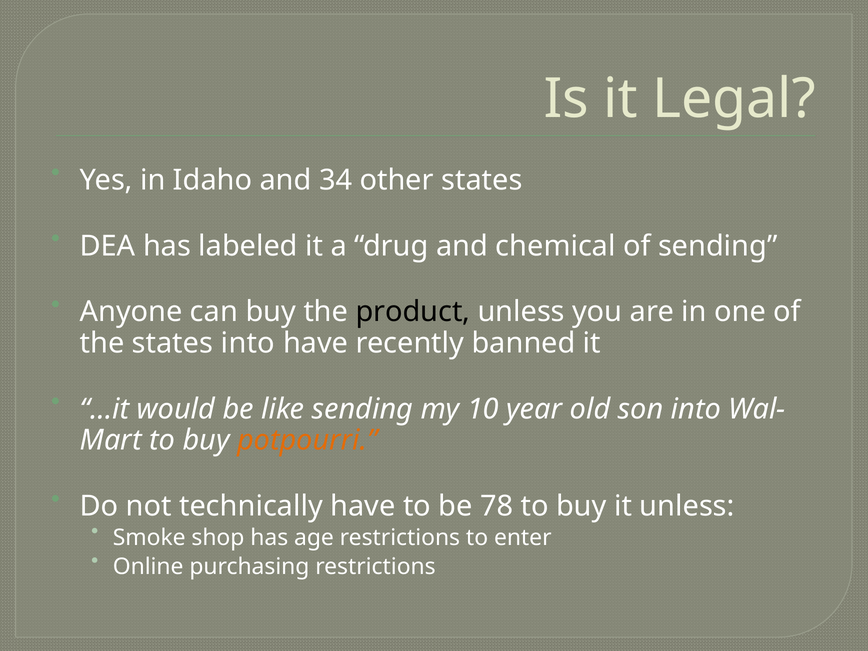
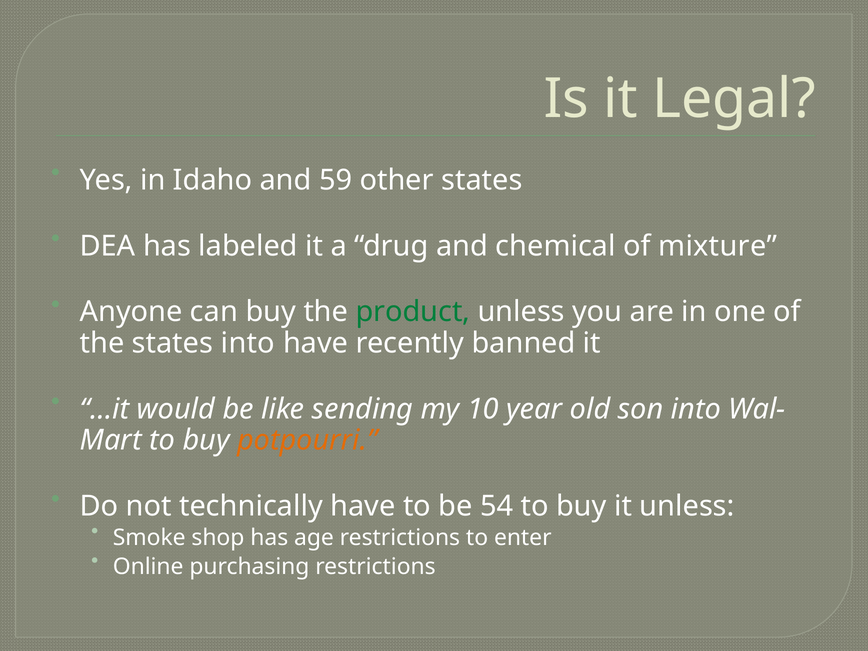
34: 34 -> 59 (336, 180)
of sending: sending -> mixture (718, 246)
product colour: black -> green (413, 312)
78: 78 -> 54 (497, 506)
